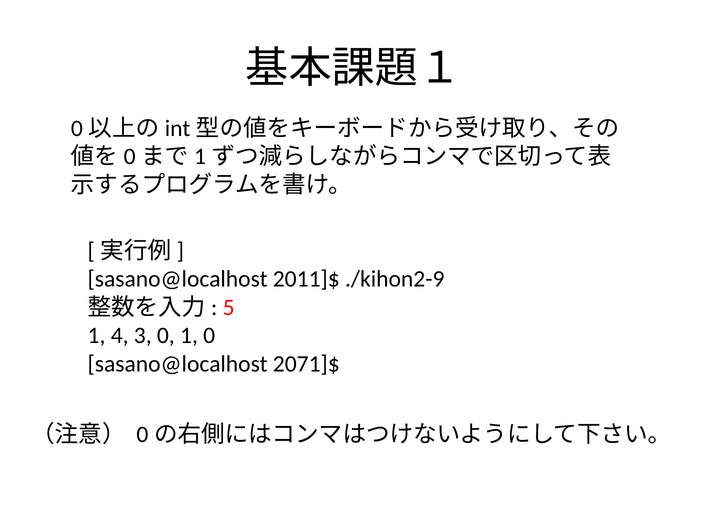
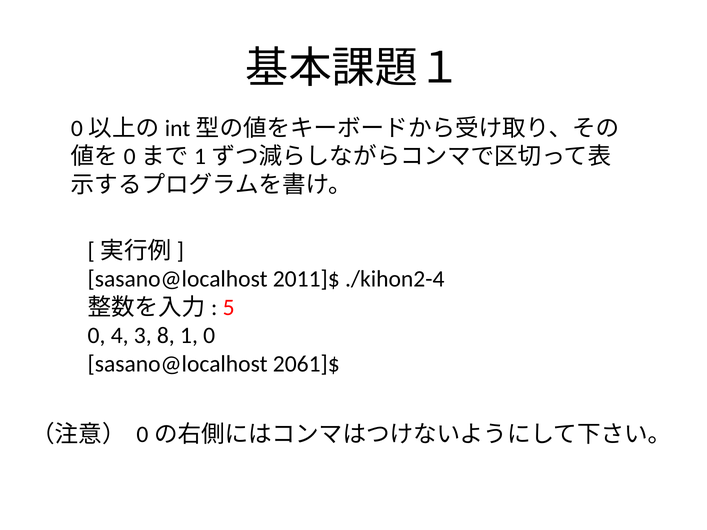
./kihon2-9: ./kihon2-9 -> ./kihon2-4 (395, 279)
1: 1 -> 0 (97, 336)
3 0: 0 -> 8 (166, 336)
2071]$: 2071]$ -> 2061]$ (306, 364)
